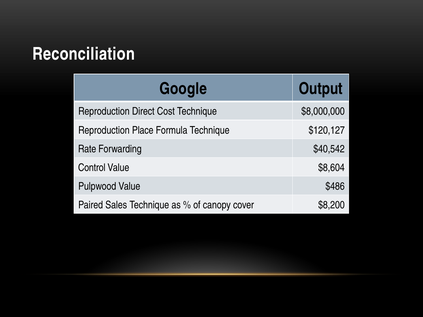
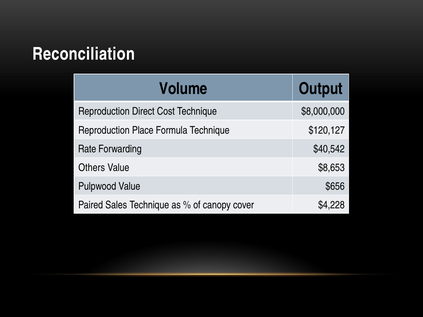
Google: Google -> Volume (183, 89)
Control: Control -> Others (92, 168)
$8,604: $8,604 -> $8,653 (331, 168)
$486: $486 -> $656 (335, 186)
$8,200: $8,200 -> $4,228 (331, 205)
